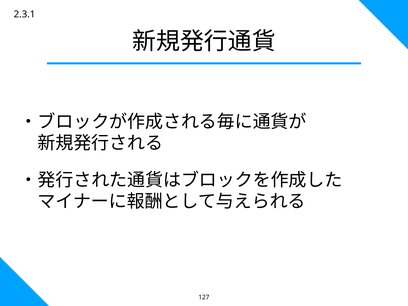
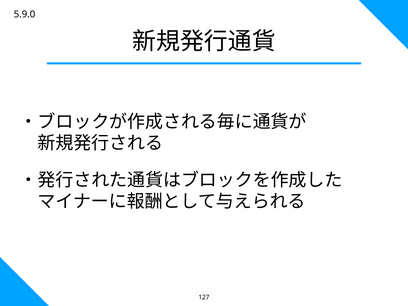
2.3.1: 2.3.1 -> 5.9.0 (25, 14)
